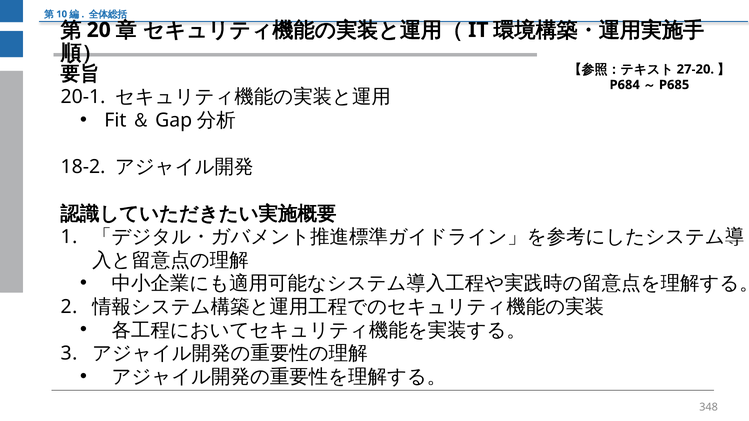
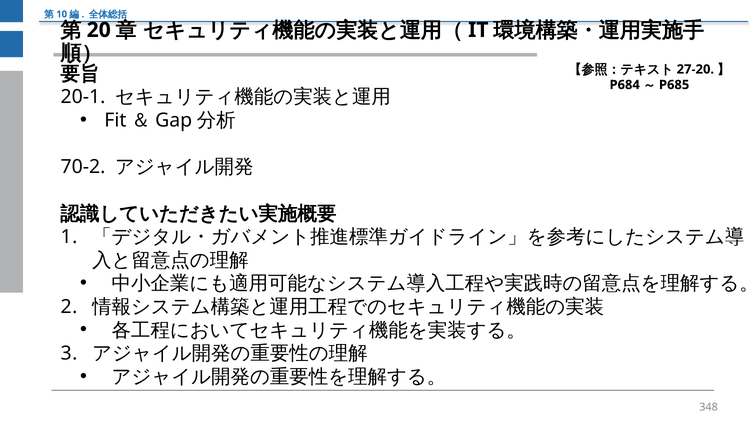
18-2: 18-2 -> 70-2 (83, 167)
